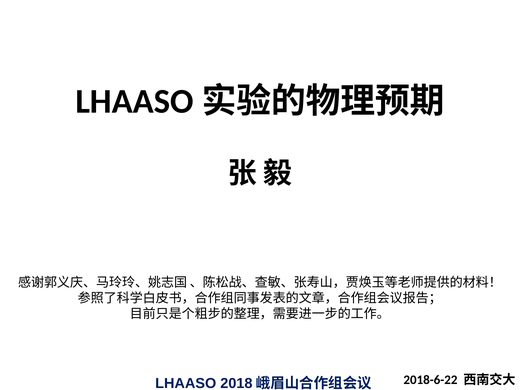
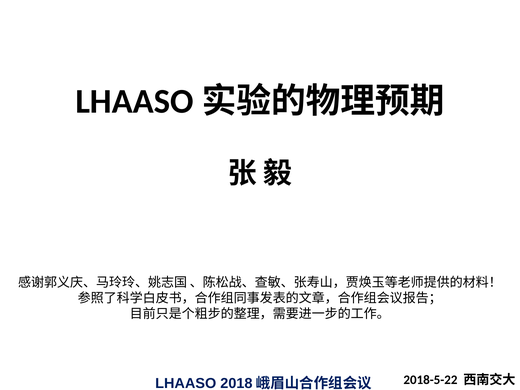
2018-6-22: 2018-6-22 -> 2018-5-22 (430, 380)
